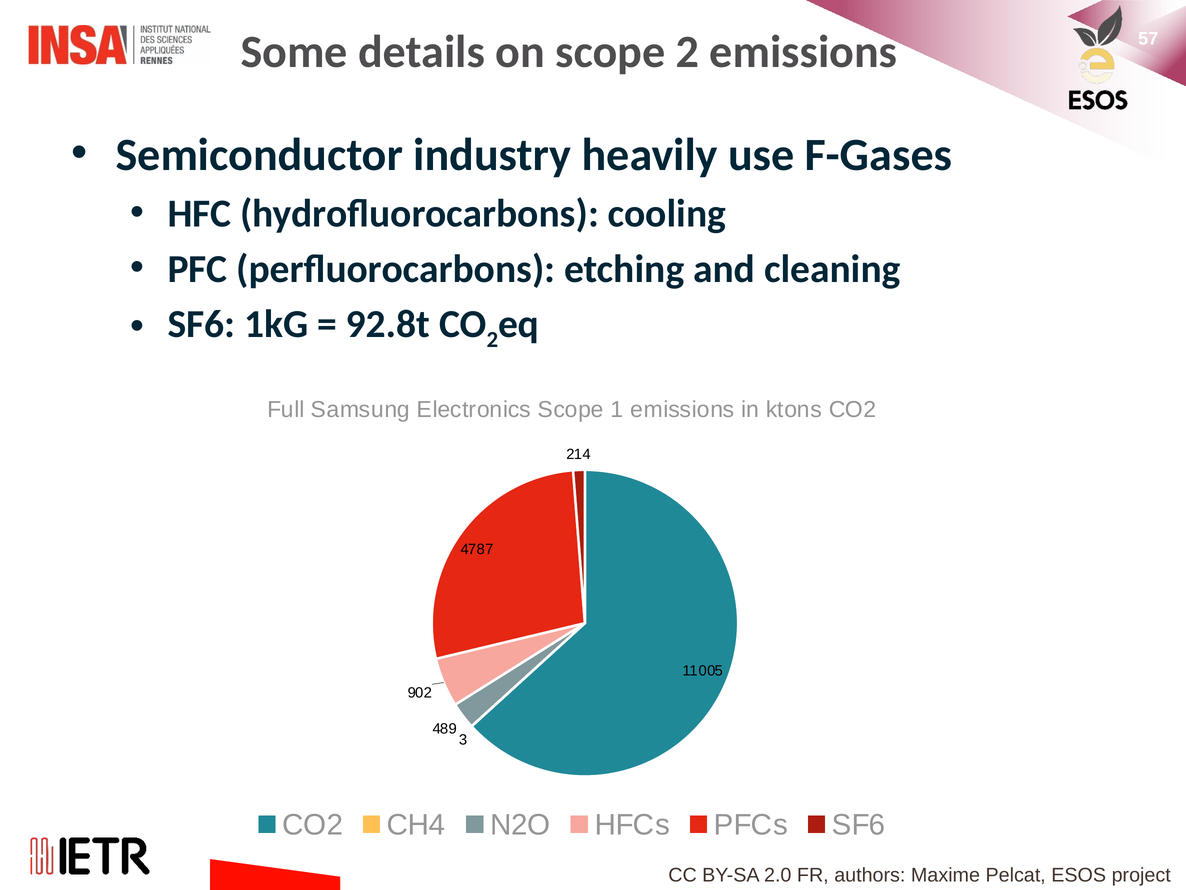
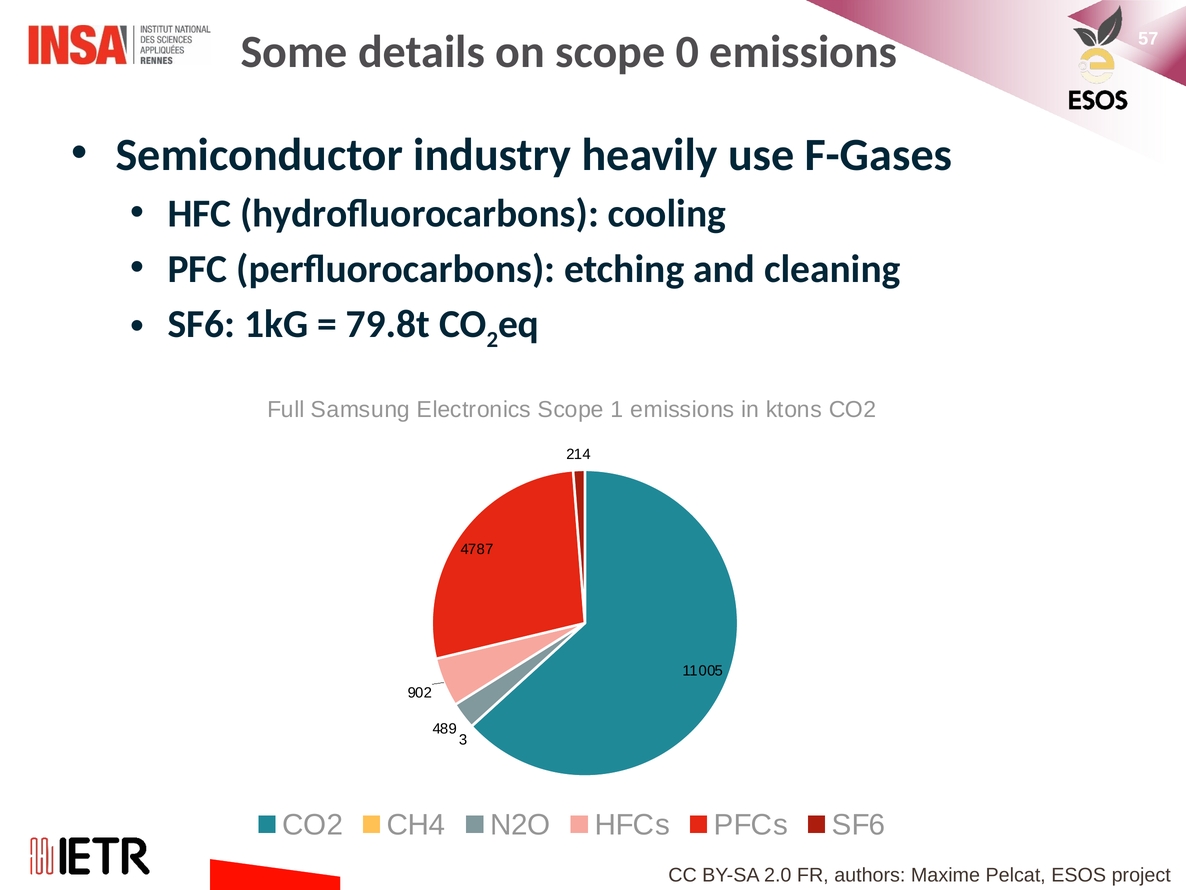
scope 2: 2 -> 0 (687, 52)
92.8t: 92.8t -> 79.8t (388, 324)
